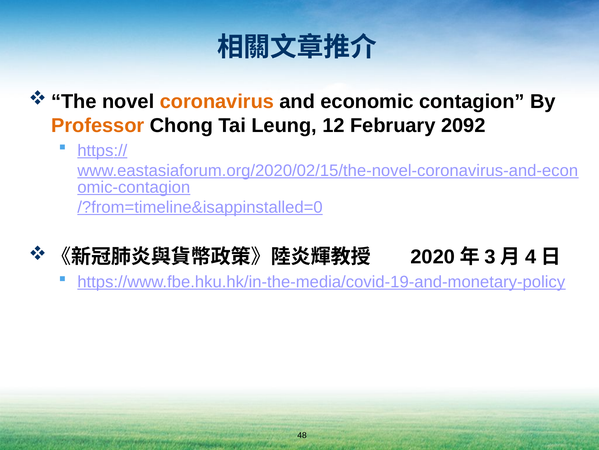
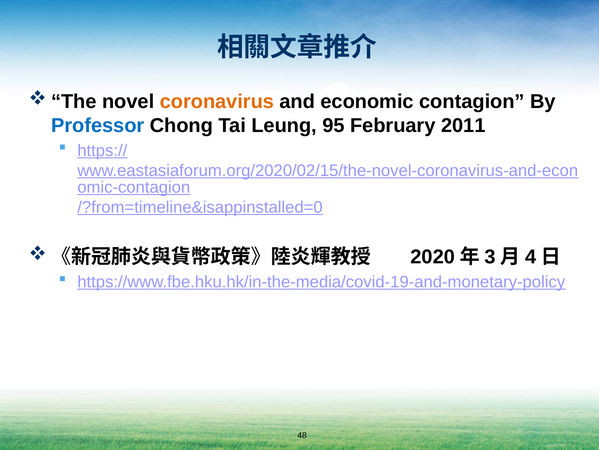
Professor colour: orange -> blue (98, 125)
12: 12 -> 95 (333, 125)
2092: 2092 -> 2011 (463, 125)
